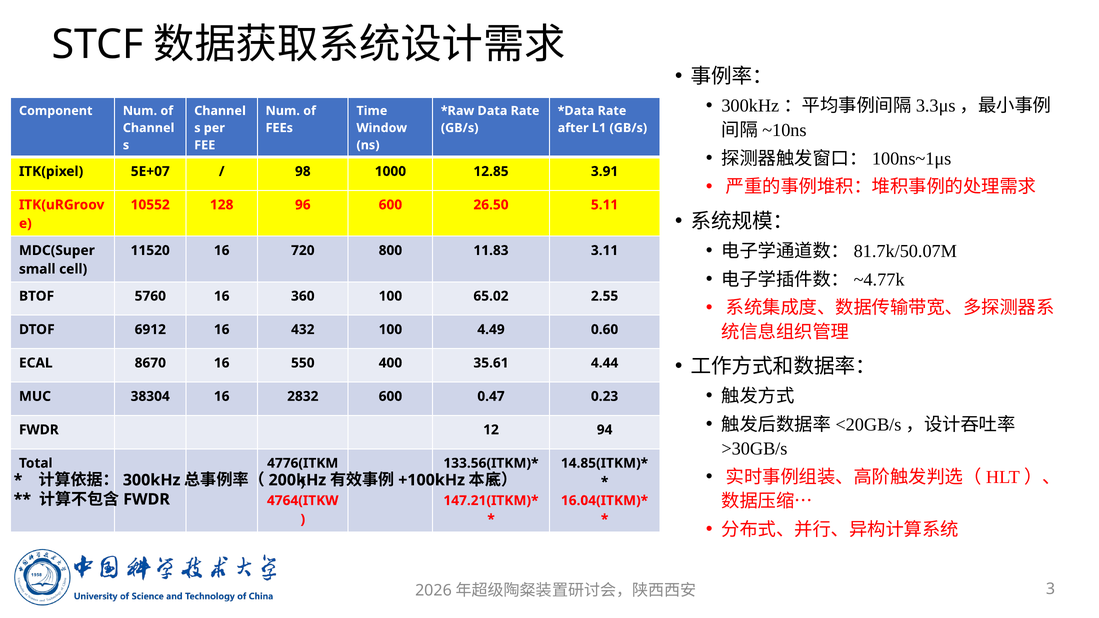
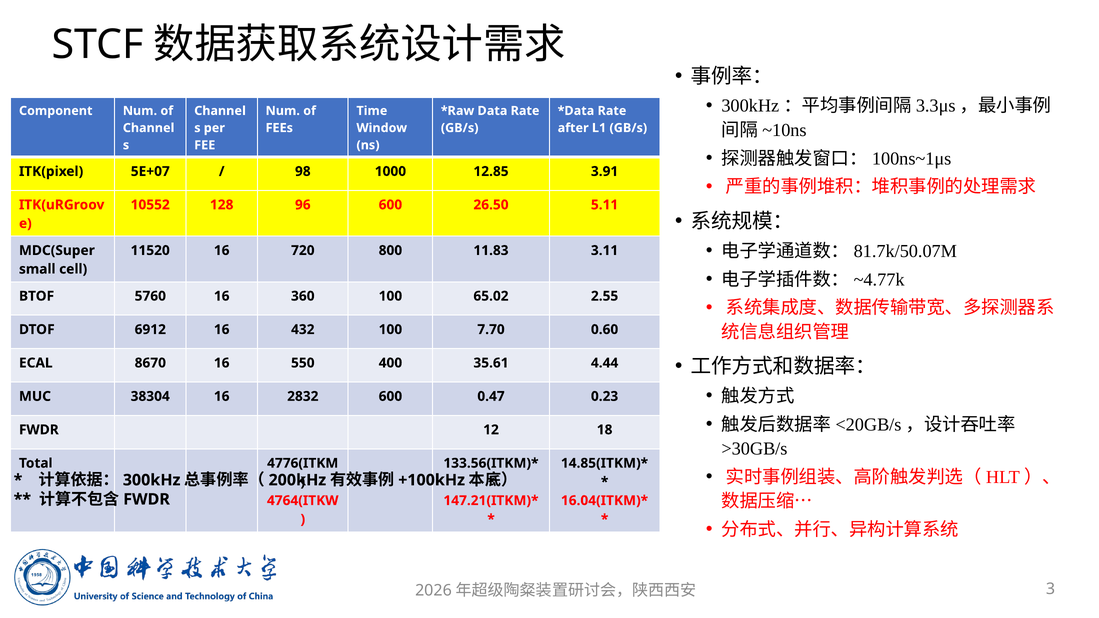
4.49: 4.49 -> 7.70 (491, 330)
94: 94 -> 18 (605, 430)
